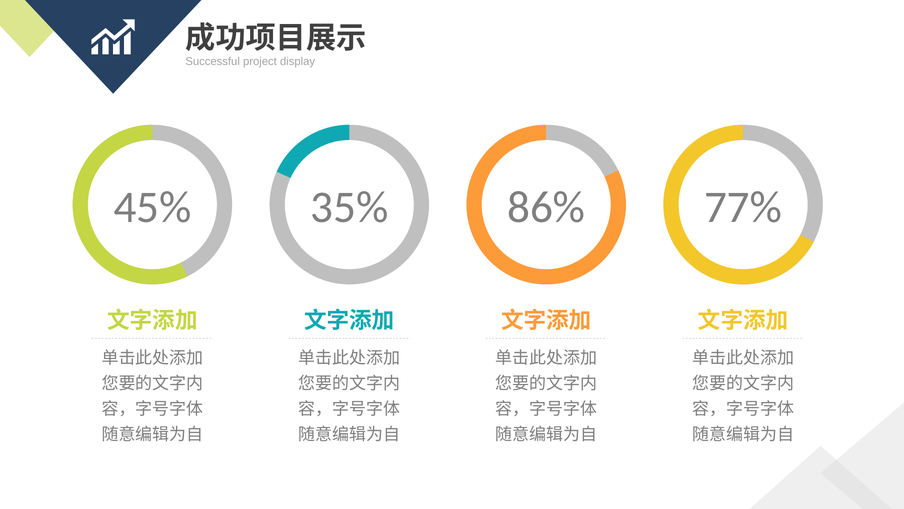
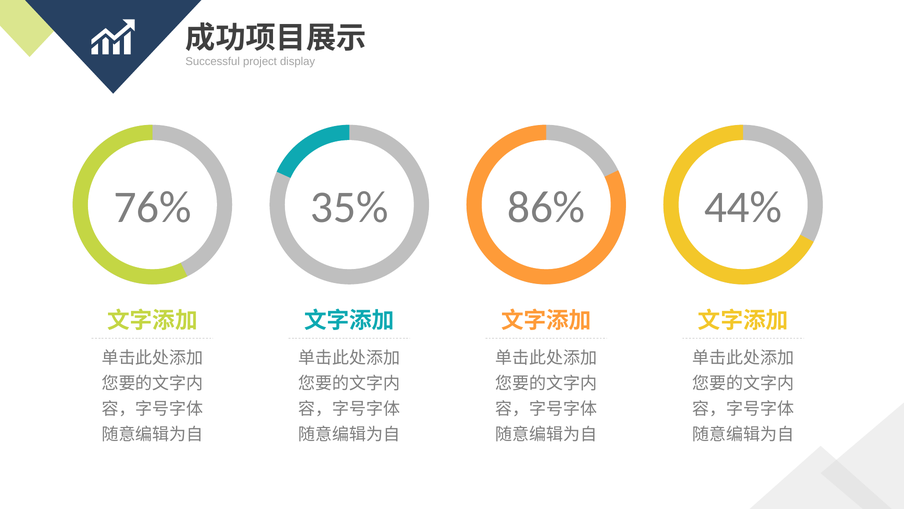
45%: 45% -> 76% (153, 207)
77%: 77% -> 44% (743, 207)
